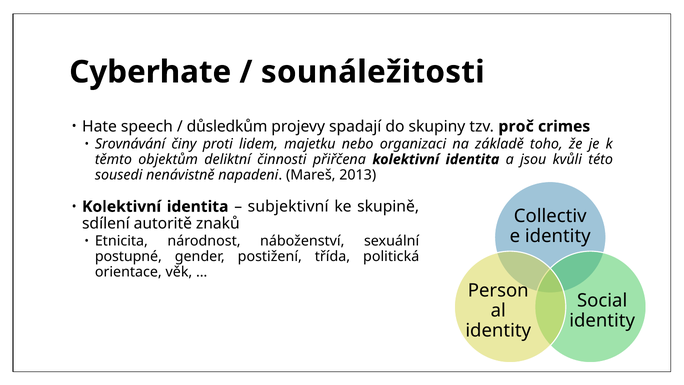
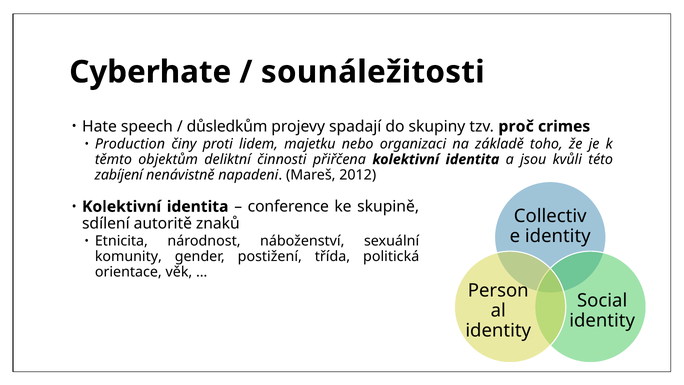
Srovnávání: Srovnávání -> Production (130, 144)
sousedi: sousedi -> zabíjení (119, 175)
2013: 2013 -> 2012 (358, 175)
subjektivní: subjektivní -> conference (288, 207)
postupné: postupné -> komunity (128, 256)
